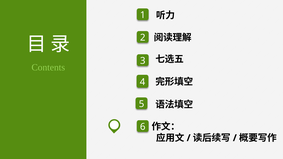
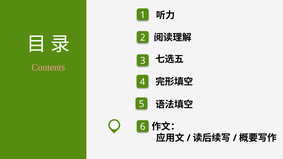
Contents colour: light green -> pink (48, 68)
